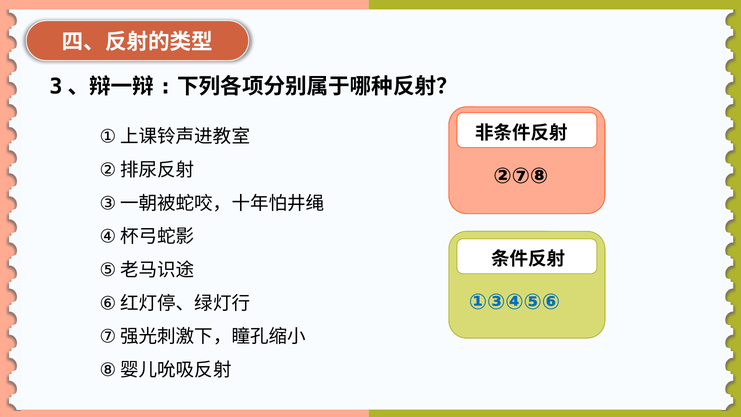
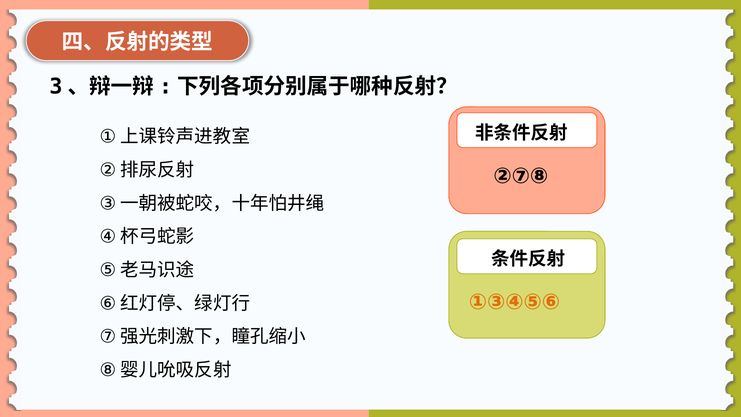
①③④⑤⑥ colour: blue -> orange (514, 302)
